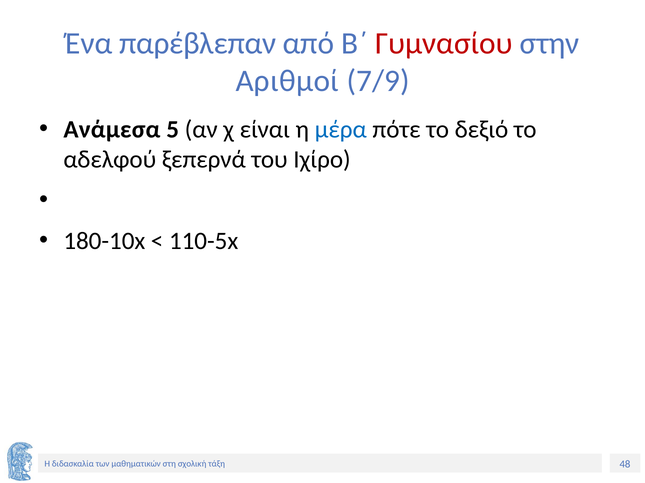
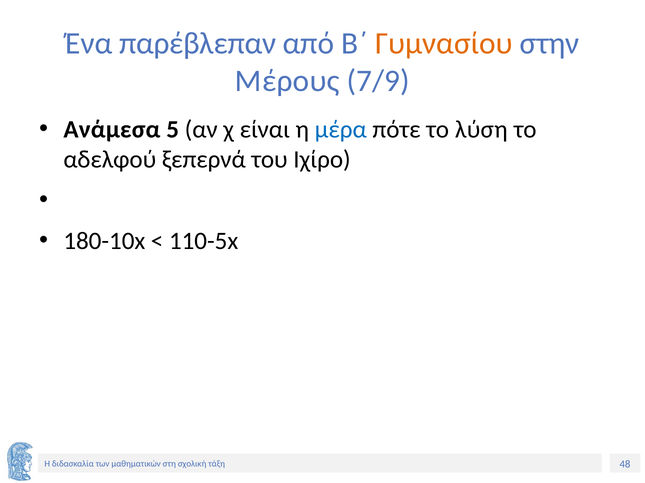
Γυμνασίου colour: red -> orange (444, 44)
Αριθμοί: Αριθμοί -> Μέρους (287, 81)
δεξιό: δεξιό -> λύση (481, 130)
